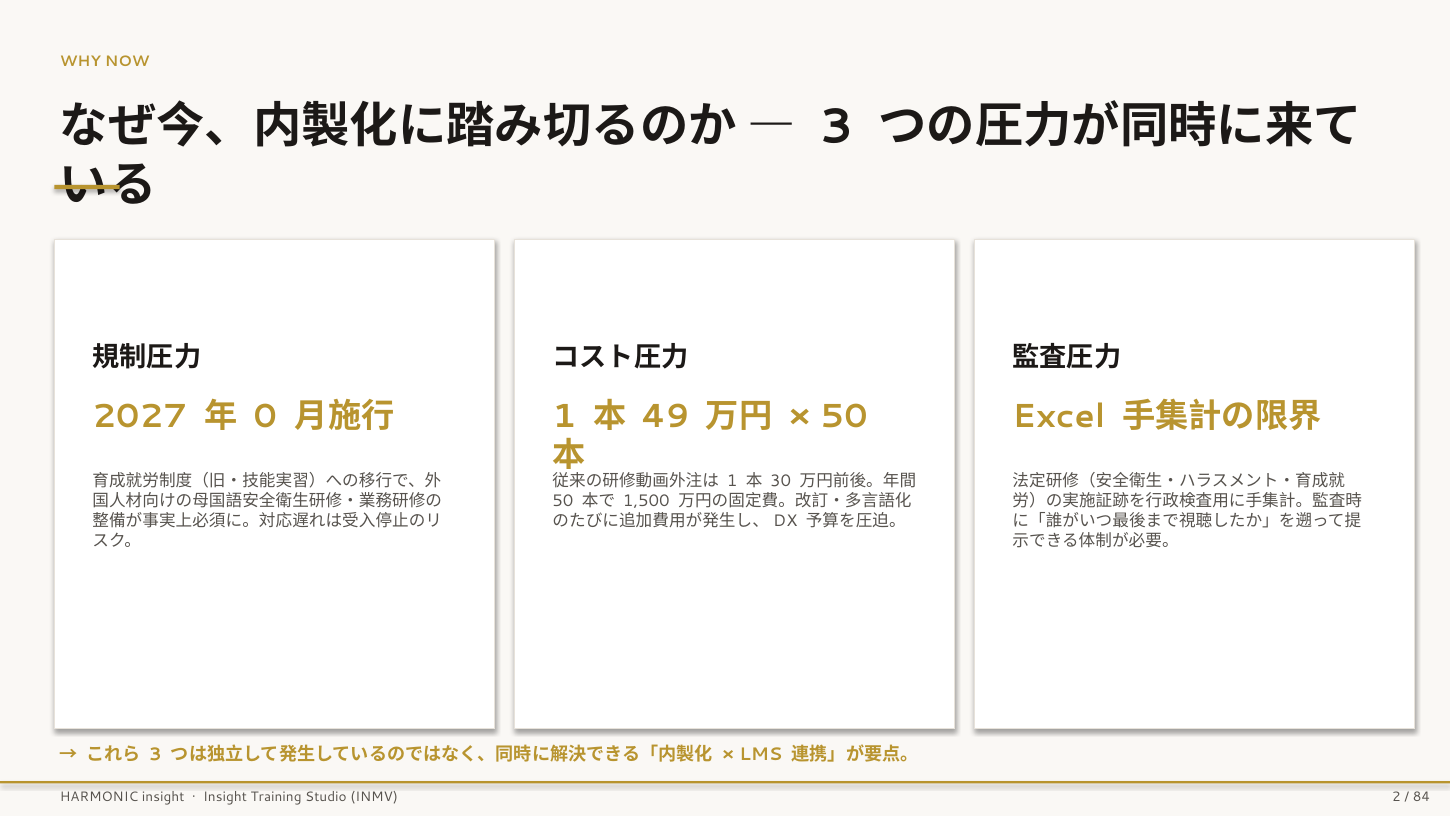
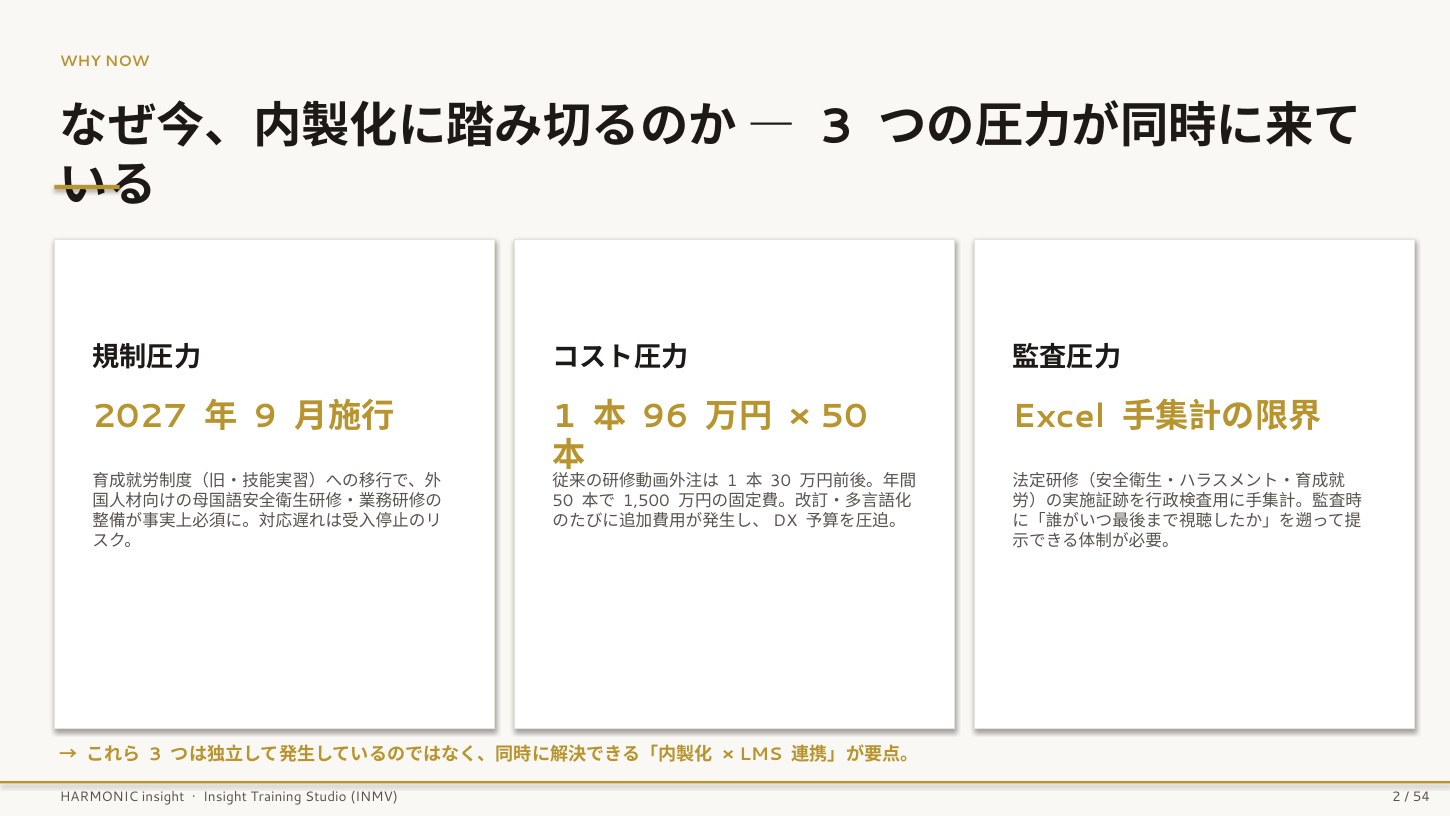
0: 0 -> 9 (265, 416)
49: 49 -> 96 (665, 416)
84: 84 -> 54 (1421, 796)
